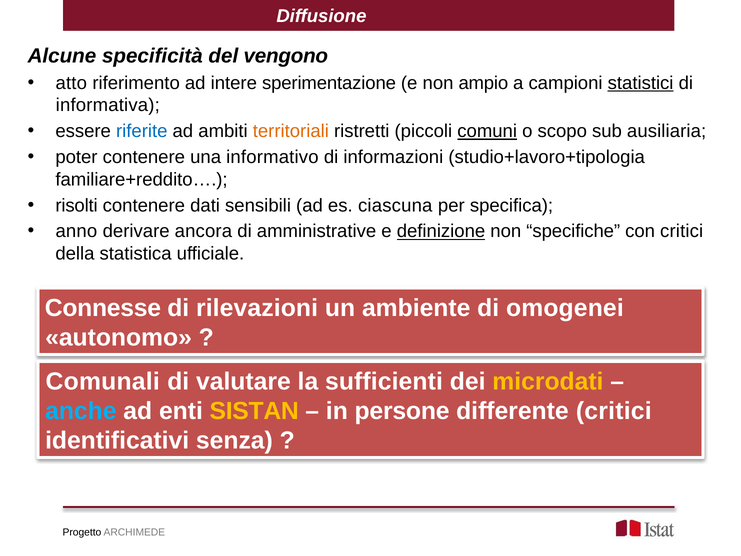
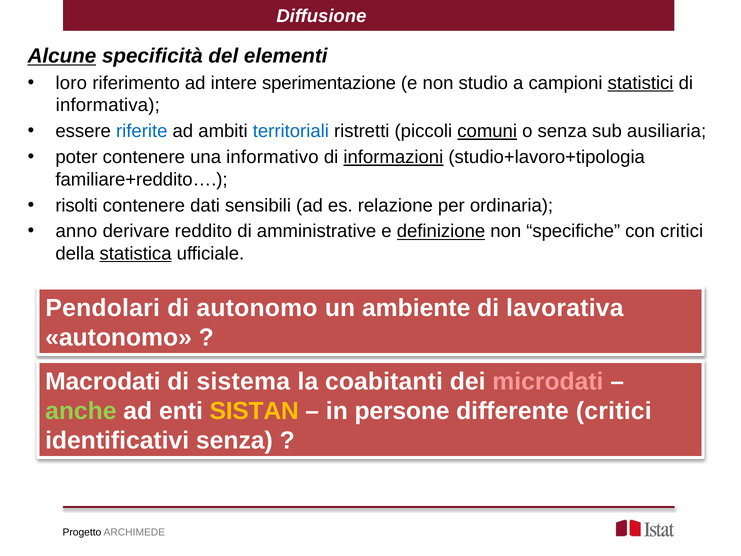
Alcune underline: none -> present (62, 56)
vengono: vengono -> elementi (286, 56)
atto: atto -> loro (71, 83)
ampio: ampio -> studio (483, 83)
territoriali colour: orange -> blue (291, 131)
o scopo: scopo -> senza (562, 131)
informazioni underline: none -> present (393, 157)
ciascuna: ciascuna -> relazione (395, 205)
specifica: specifica -> ordinaria (512, 205)
ancora: ancora -> reddito (203, 231)
statistica underline: none -> present (136, 253)
Connesse: Connesse -> Pendolari (103, 308)
di rilevazioni: rilevazioni -> autonomo (257, 308)
omogenei: omogenei -> lavorativa (565, 308)
Comunali: Comunali -> Macrodati (103, 381)
valutare: valutare -> sistema (243, 381)
sufficienti: sufficienti -> coabitanti (384, 381)
microdati colour: yellow -> pink (548, 381)
anche colour: light blue -> light green (81, 411)
